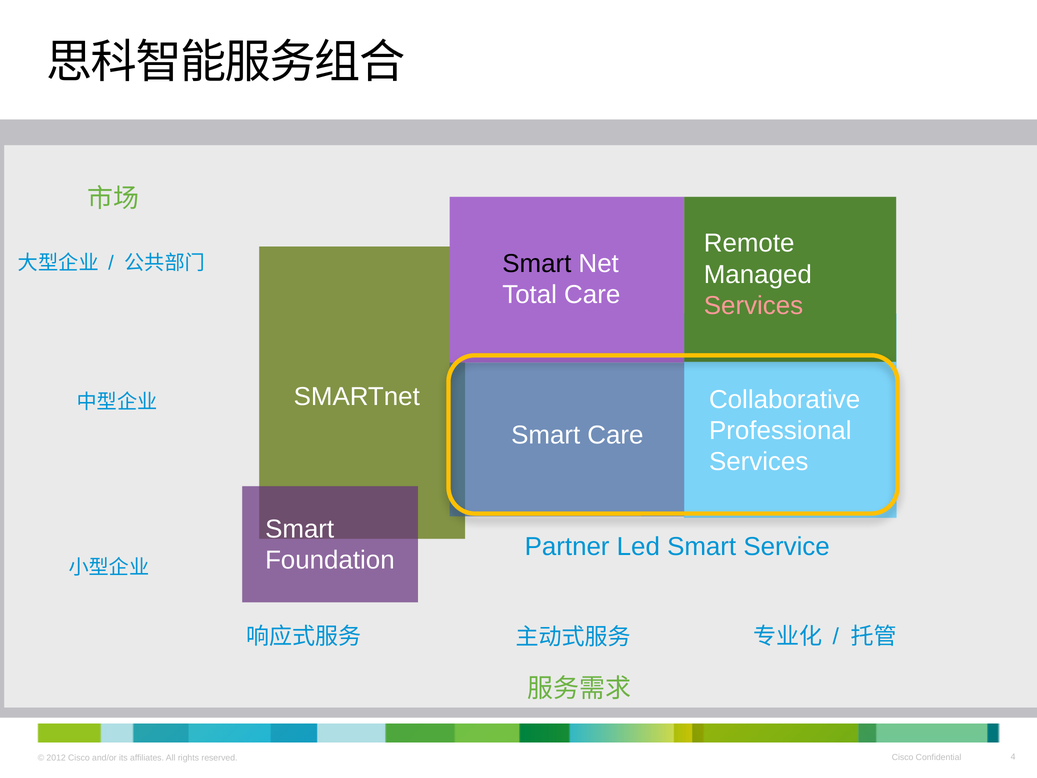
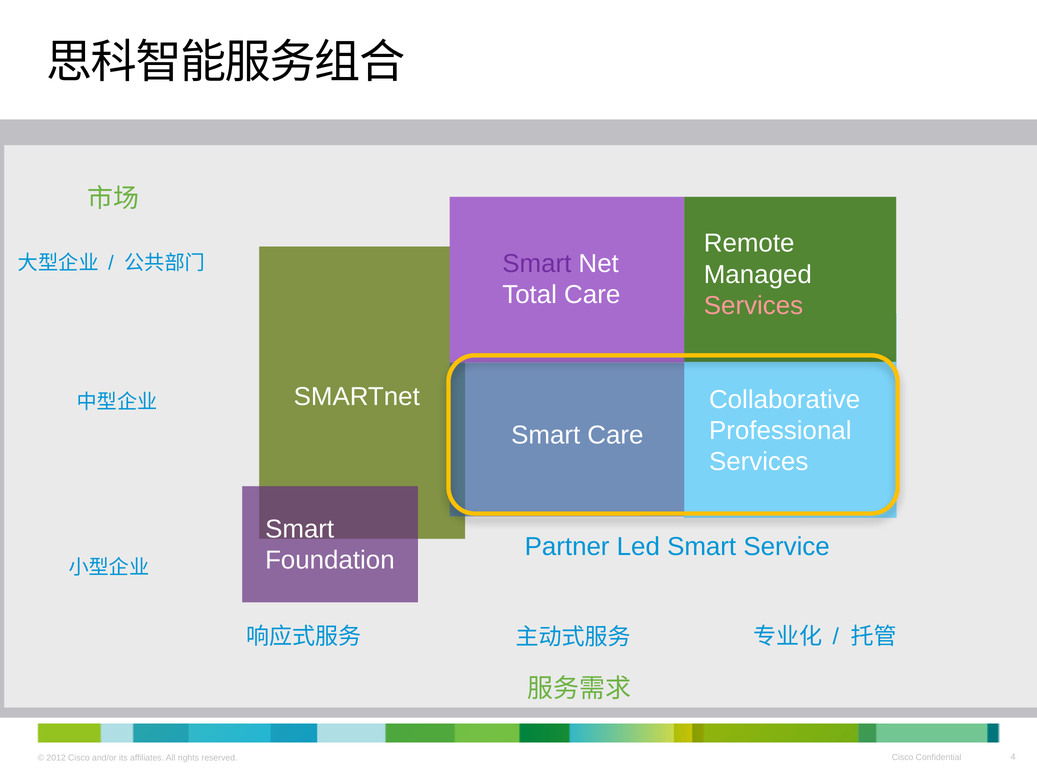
Smart colour: black -> purple (537, 264)
